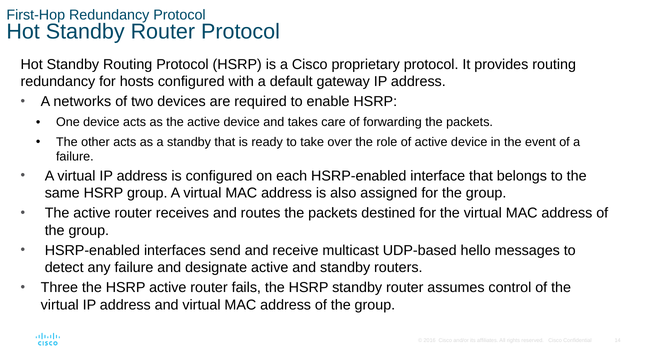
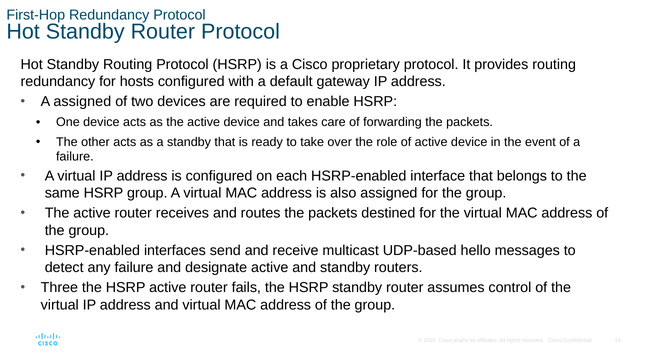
A networks: networks -> assigned (82, 102)
